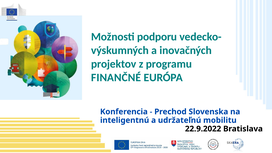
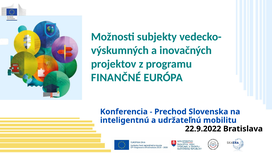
podporu: podporu -> subjekty (157, 37)
